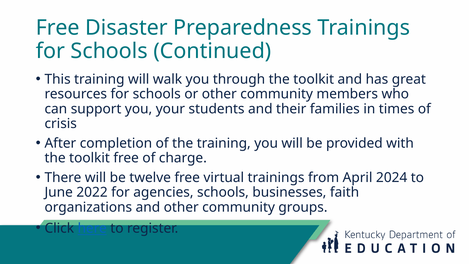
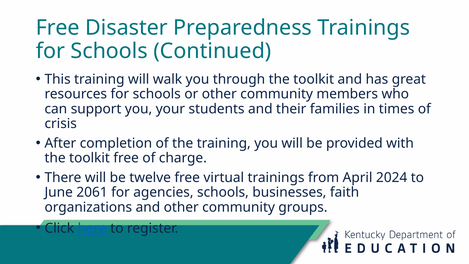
2022: 2022 -> 2061 (92, 192)
